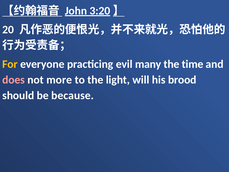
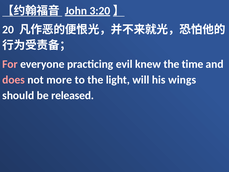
For colour: yellow -> pink (10, 64)
many: many -> knew (148, 64)
brood: brood -> wings (182, 80)
because: because -> released (73, 95)
